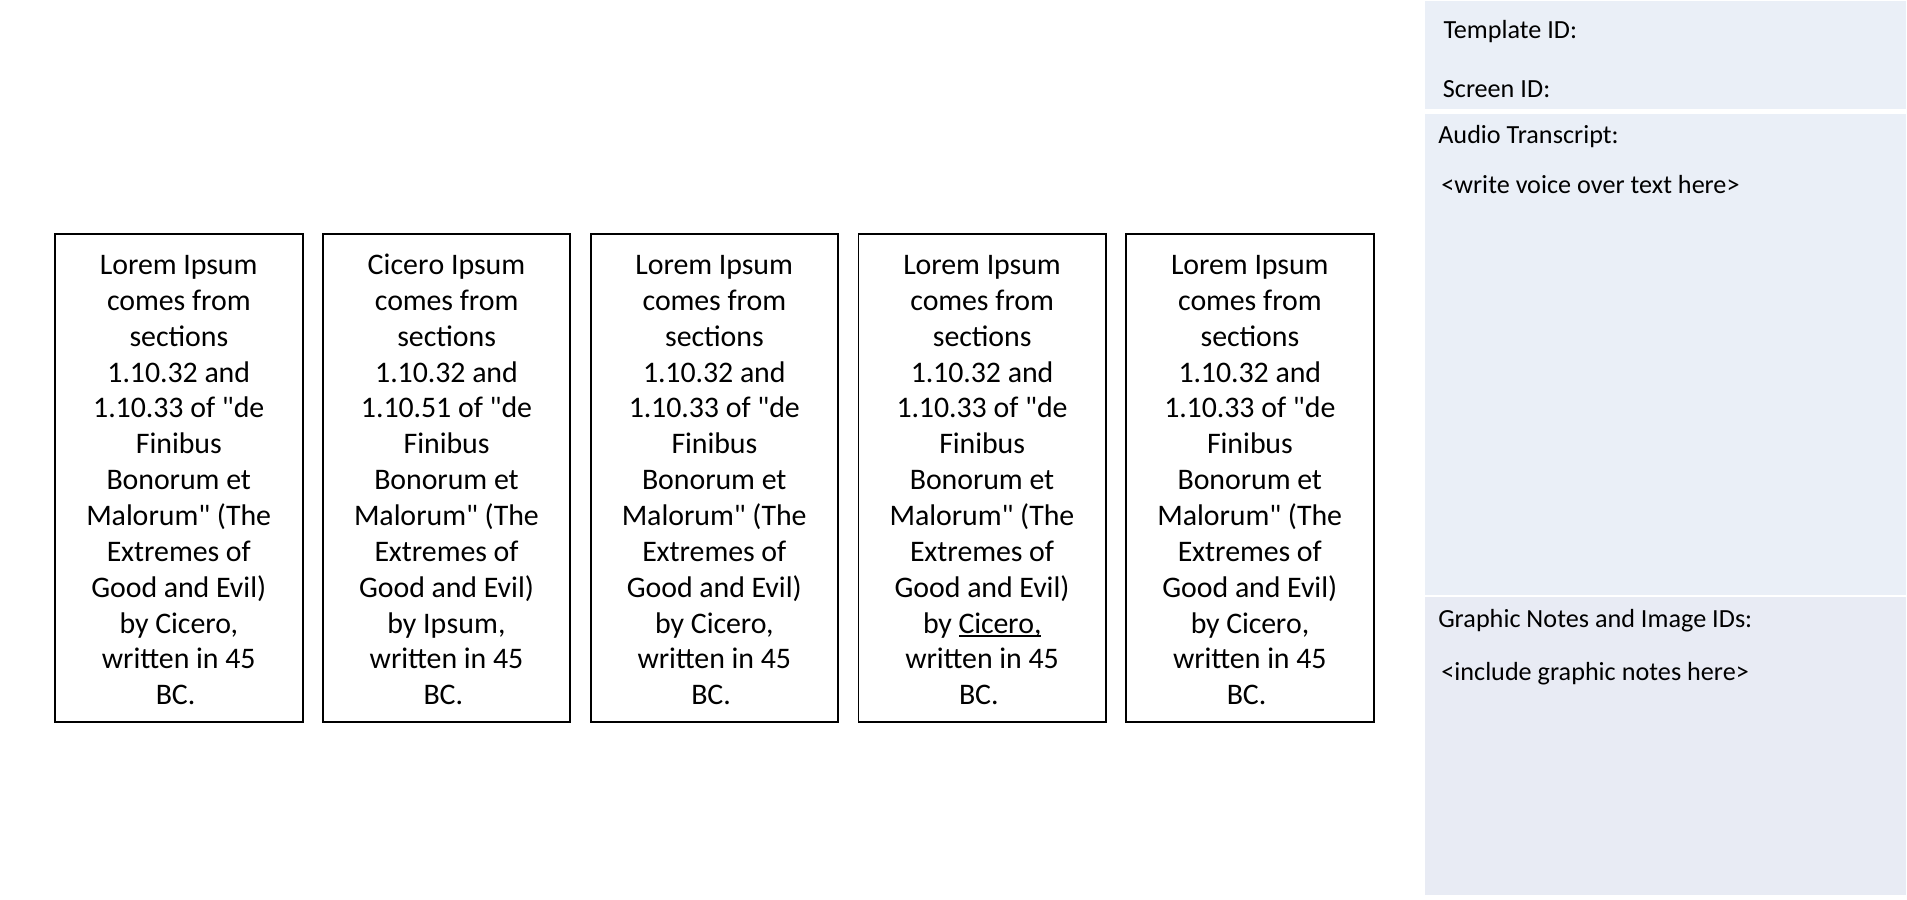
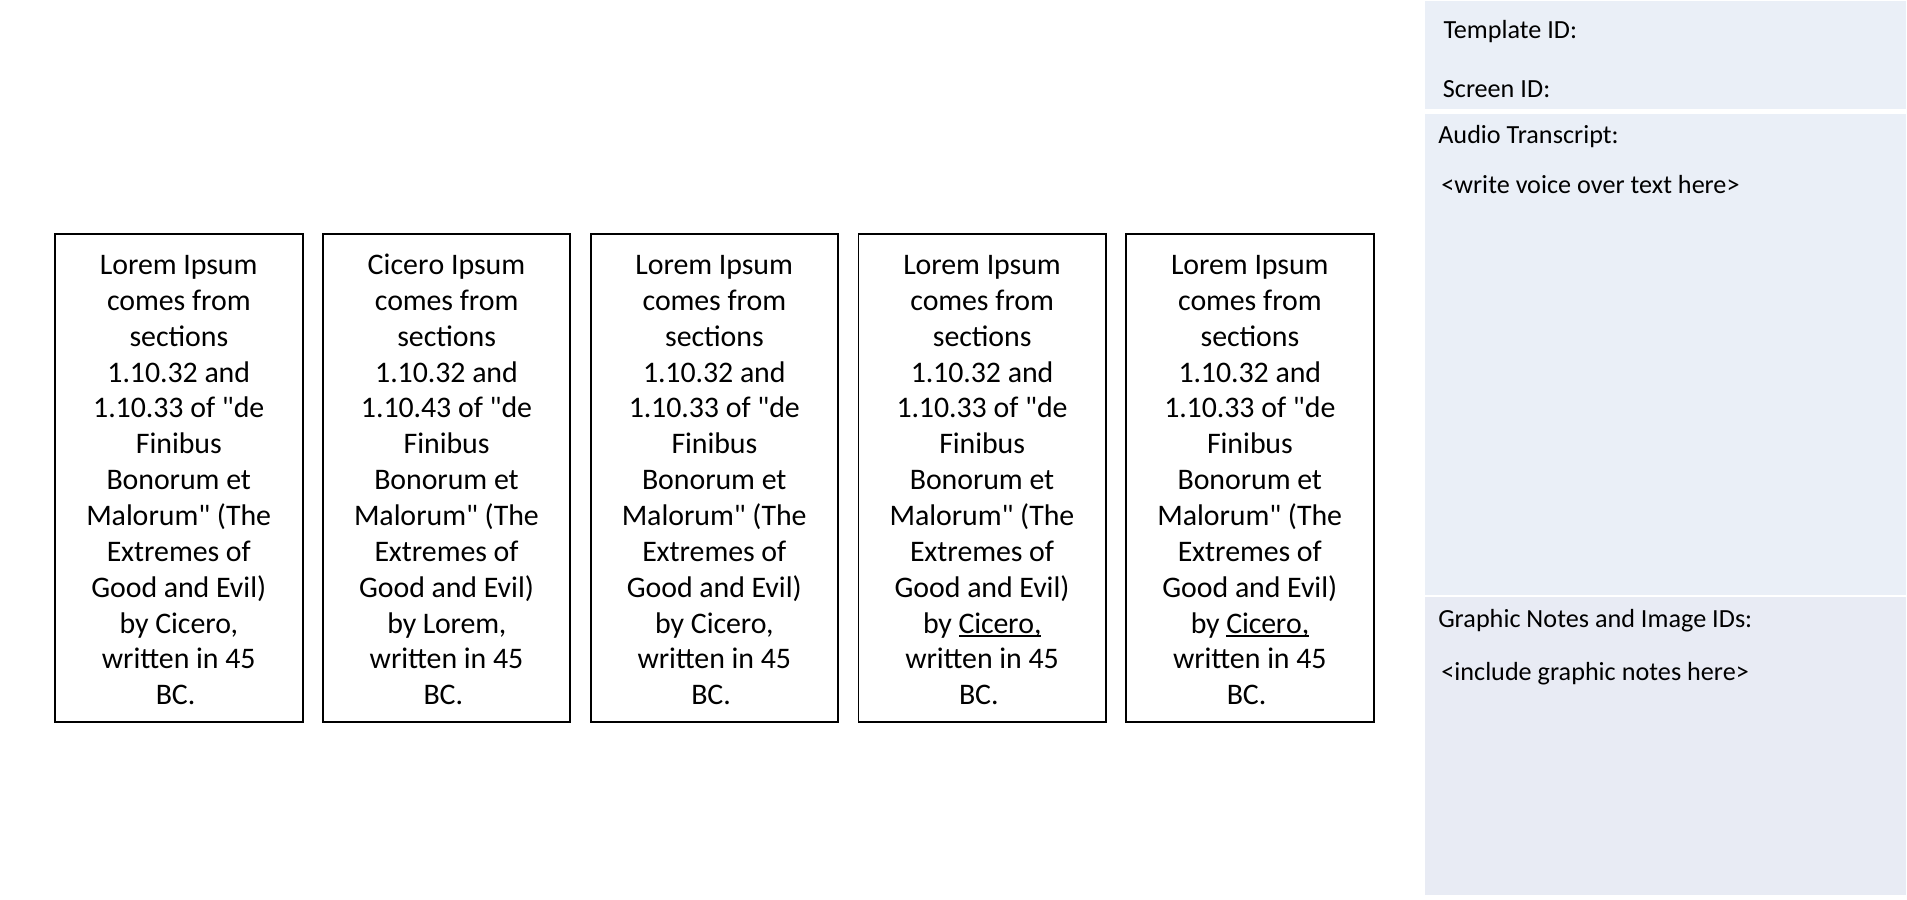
1.10.51: 1.10.51 -> 1.10.43 (406, 408)
by Ipsum: Ipsum -> Lorem (465, 623)
Cicero underline: none -> present (1268, 623)
